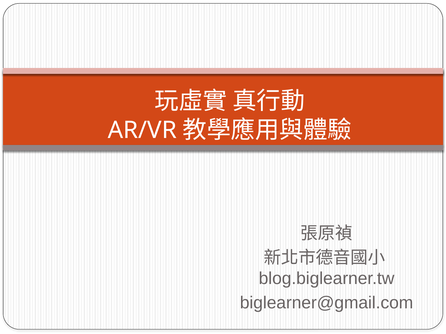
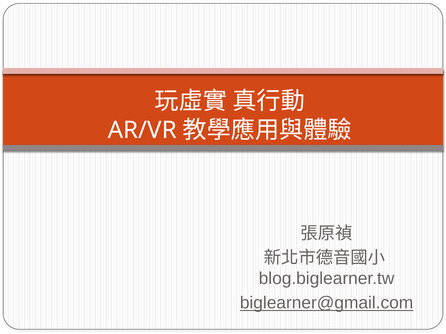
biglearner@gmail.com underline: none -> present (327, 303)
